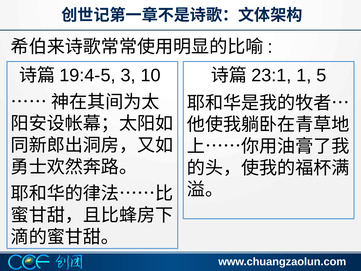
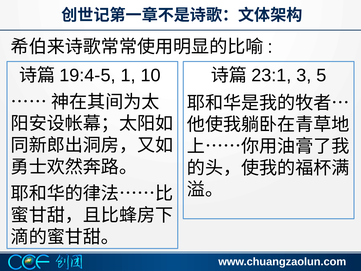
3: 3 -> 1 (128, 75)
1: 1 -> 3 (304, 75)
